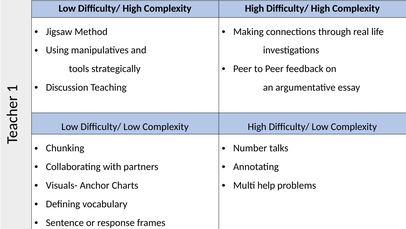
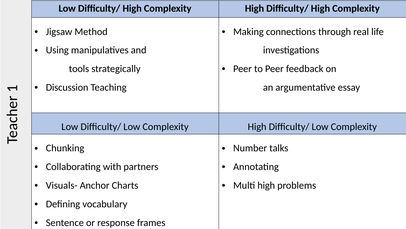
Multi help: help -> high (266, 185)
